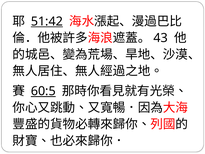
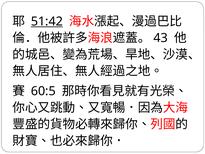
60:5 underline: present -> none (43, 91)
